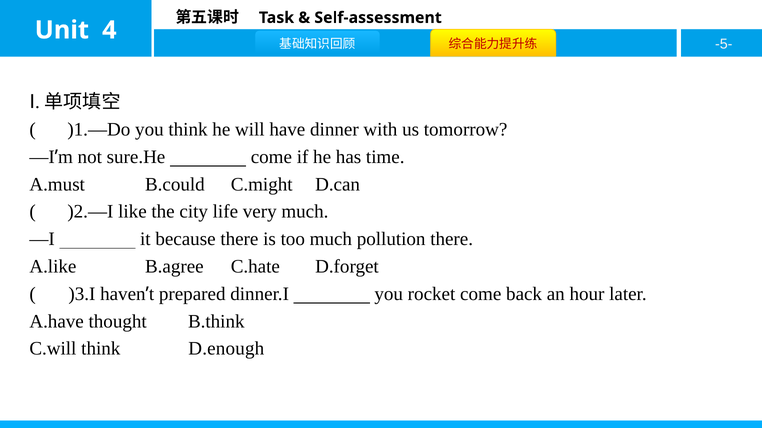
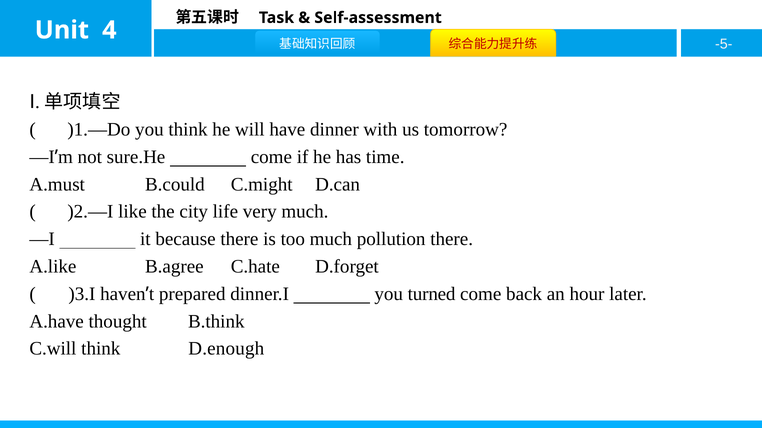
rocket: rocket -> turned (432, 294)
